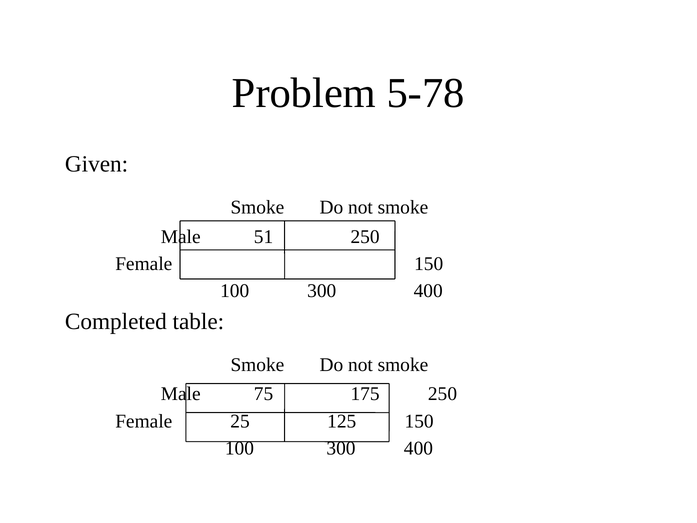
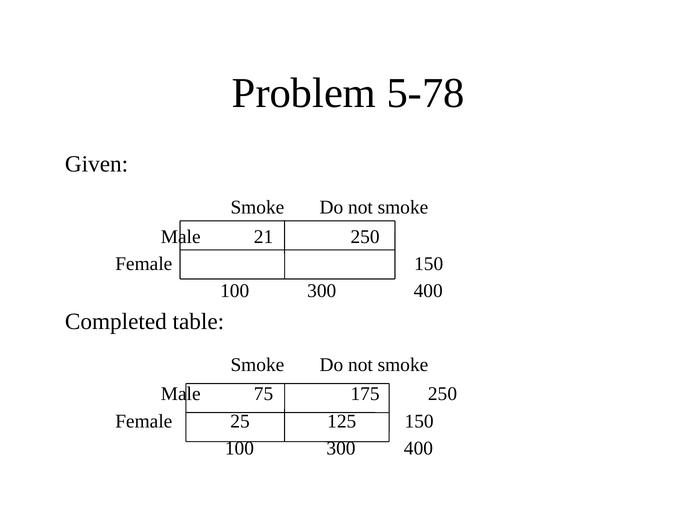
51: 51 -> 21 (264, 237)
